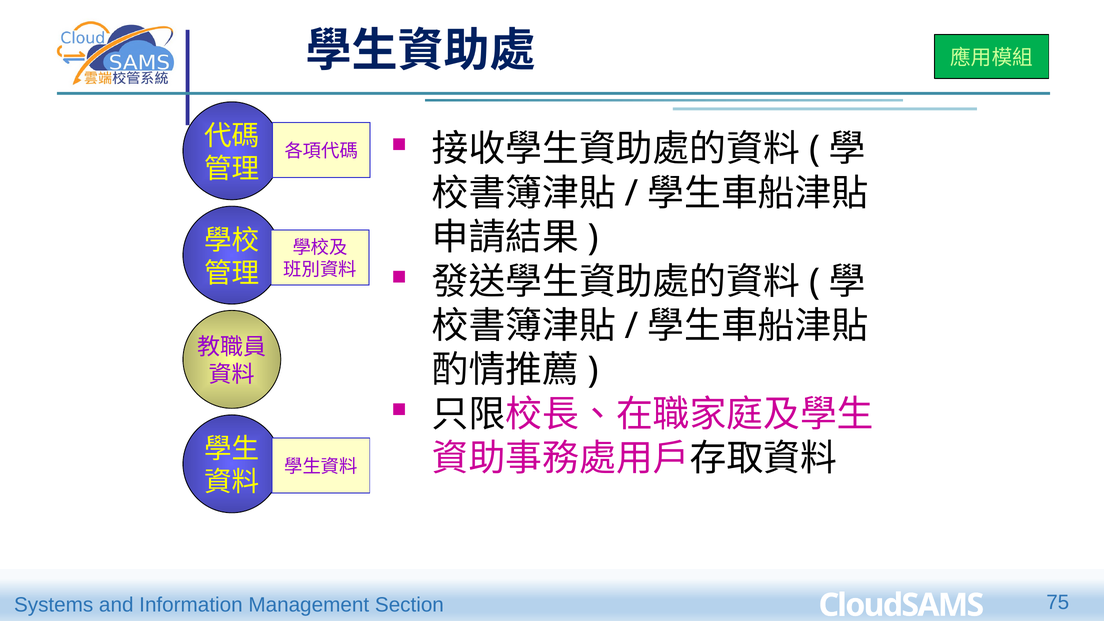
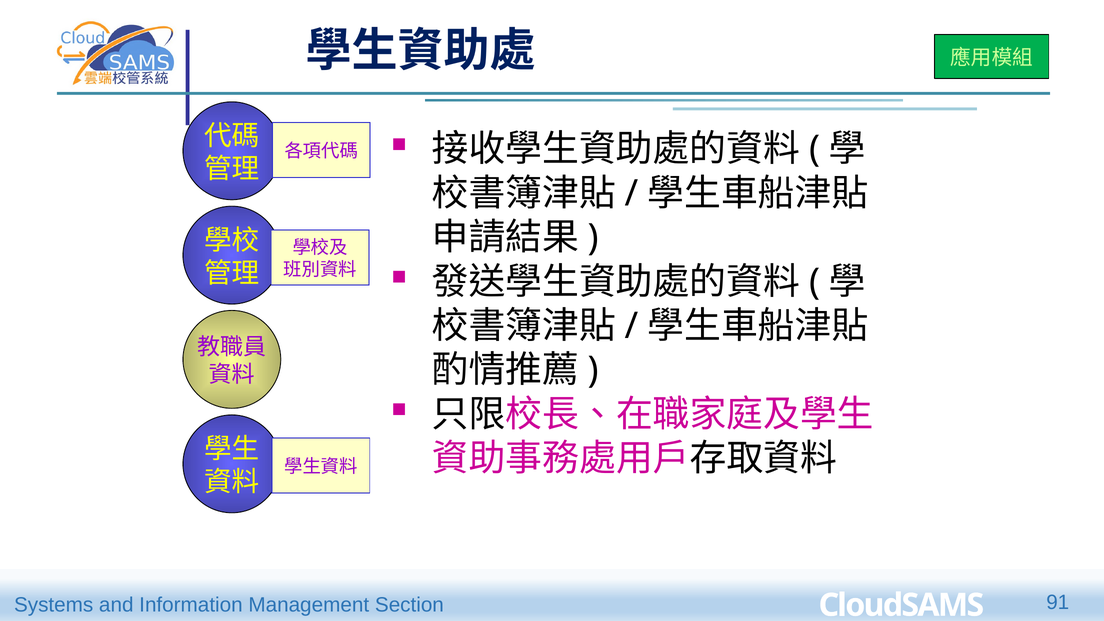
75: 75 -> 91 (1058, 603)
